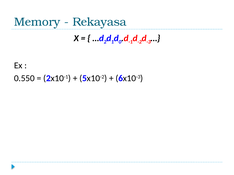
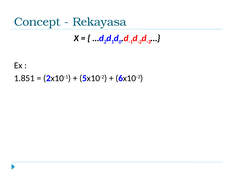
Memory: Memory -> Concept (37, 22)
0.550: 0.550 -> 1.851 (24, 78)
